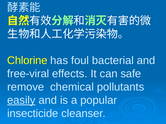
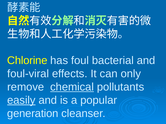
free-viral: free-viral -> foul-viral (28, 74)
safe: safe -> only (131, 74)
chemical underline: none -> present (72, 87)
insecticide: insecticide -> generation (33, 114)
